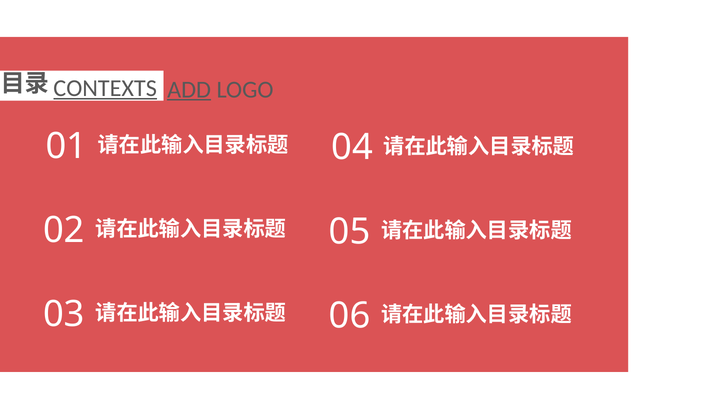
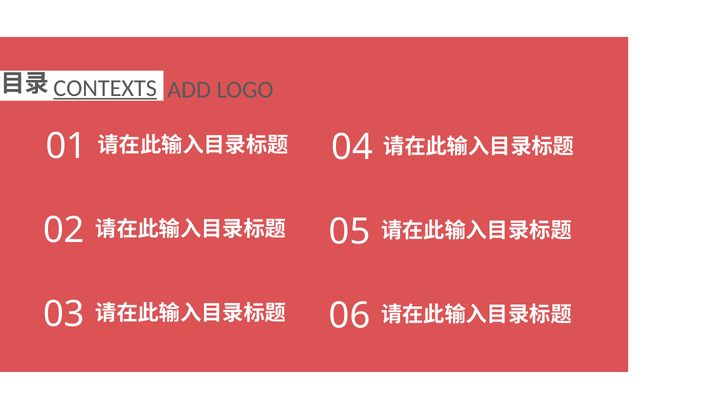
ADD underline: present -> none (189, 90)
